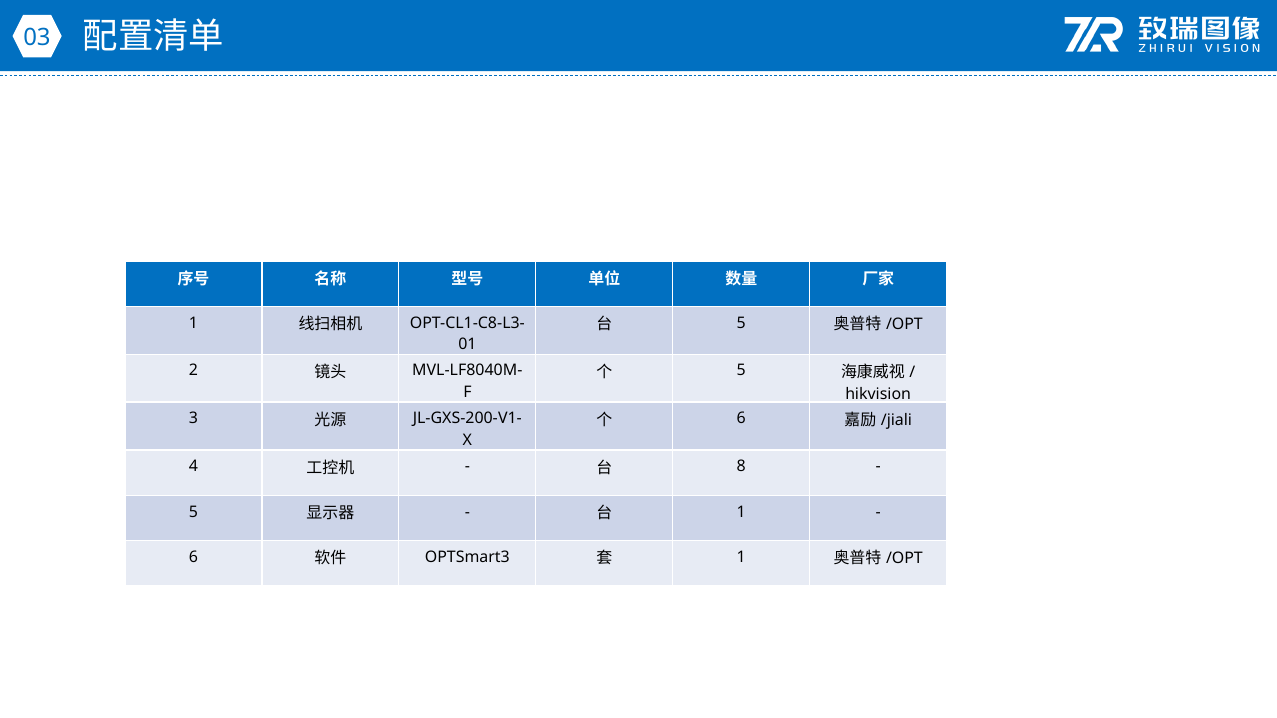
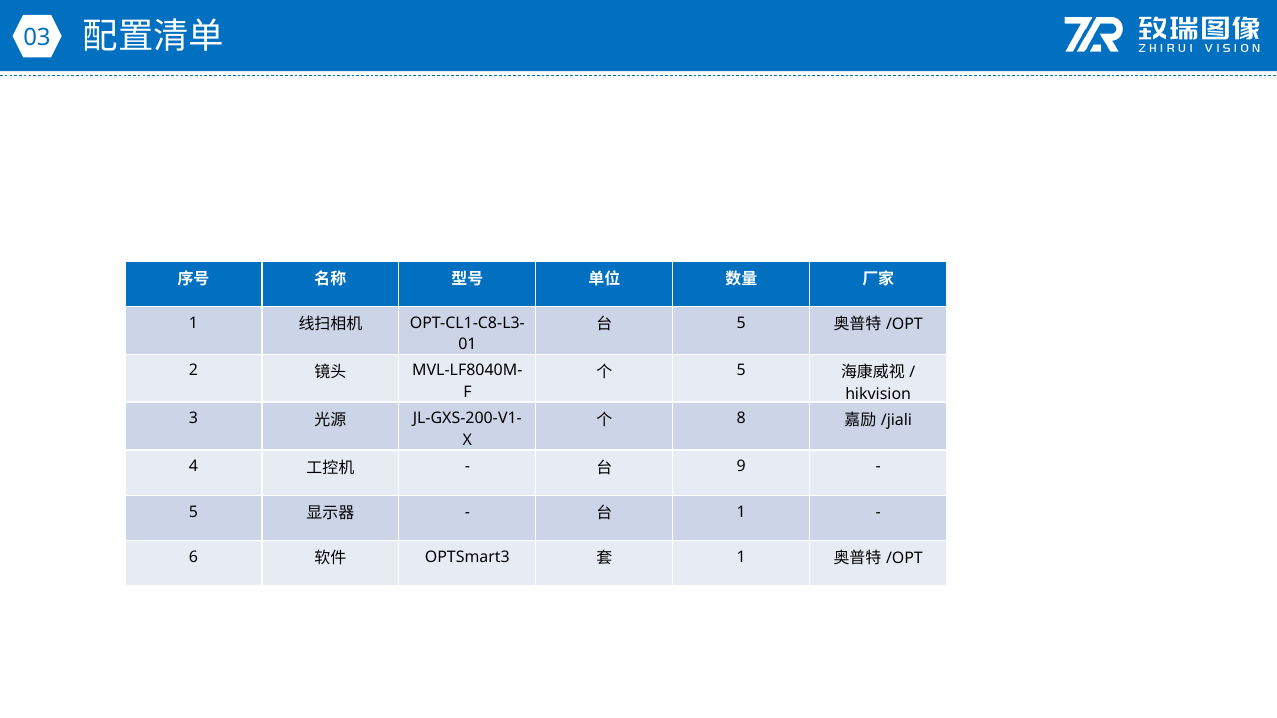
6: 6 -> 8 (741, 419)
8: 8 -> 9 (741, 467)
